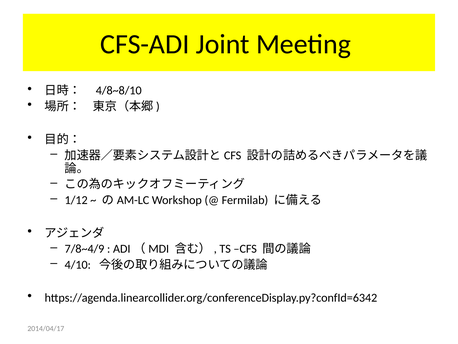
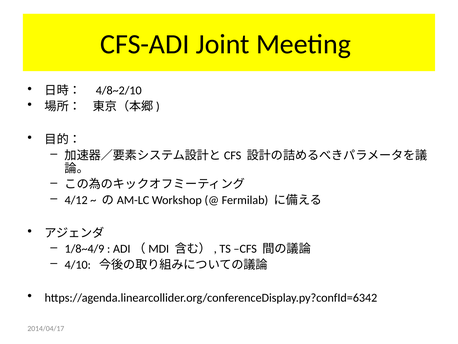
4/8~8/10: 4/8~8/10 -> 4/8~2/10 (119, 91)
1/12: 1/12 -> 4/12 (76, 200)
7/8~4/9: 7/8~4/9 -> 1/8~4/9 (85, 249)
